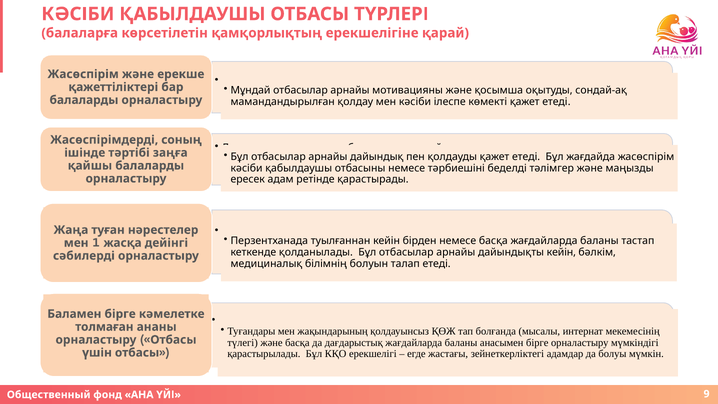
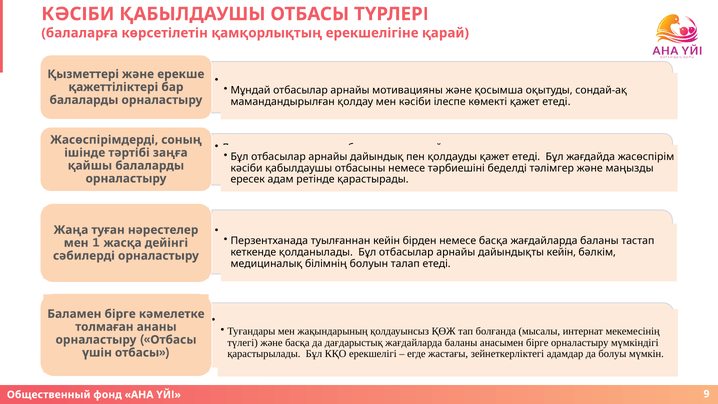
Жасөспірім: Жасөспірім -> Қызметтері (83, 74)
